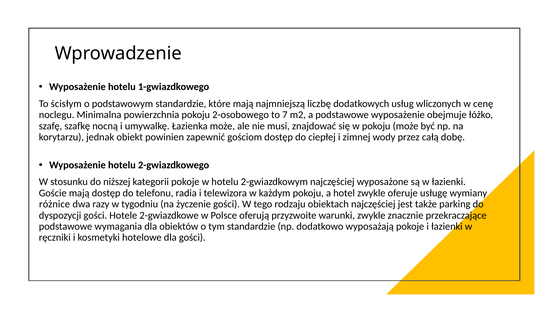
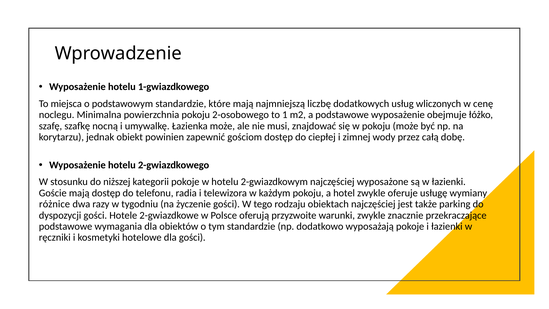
ścisłym: ścisłym -> miejsca (66, 104)
7: 7 -> 1 (285, 115)
